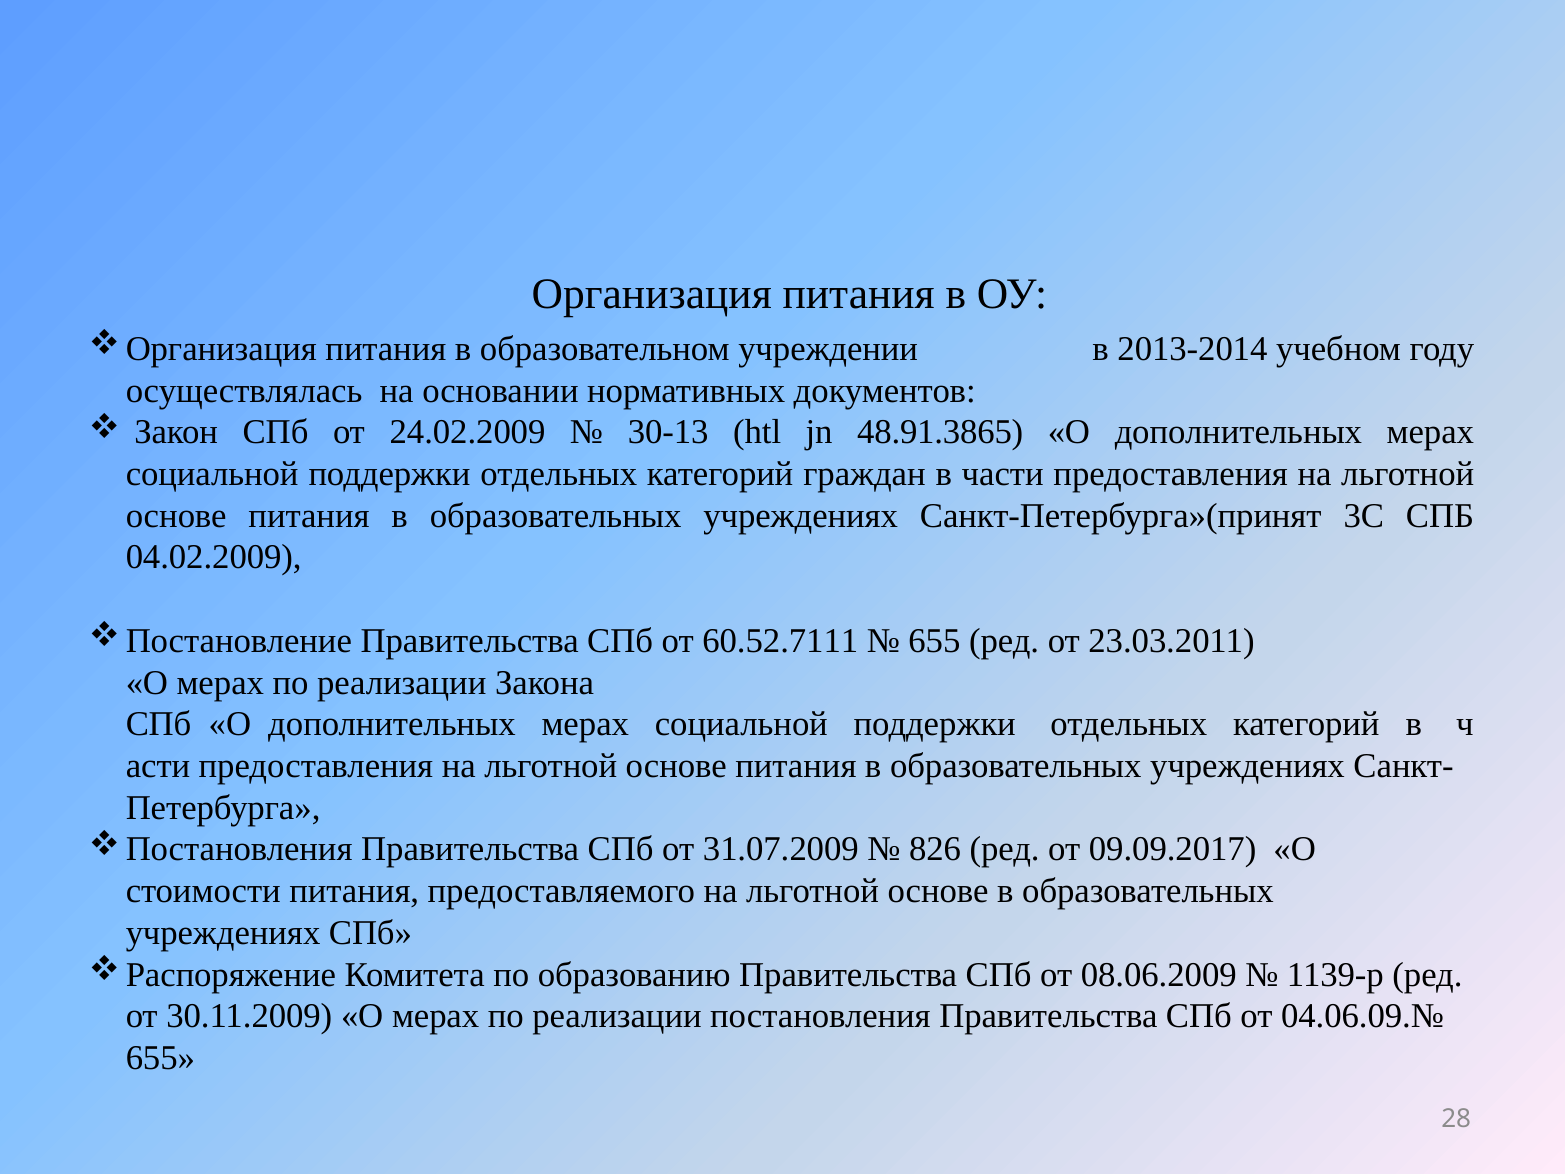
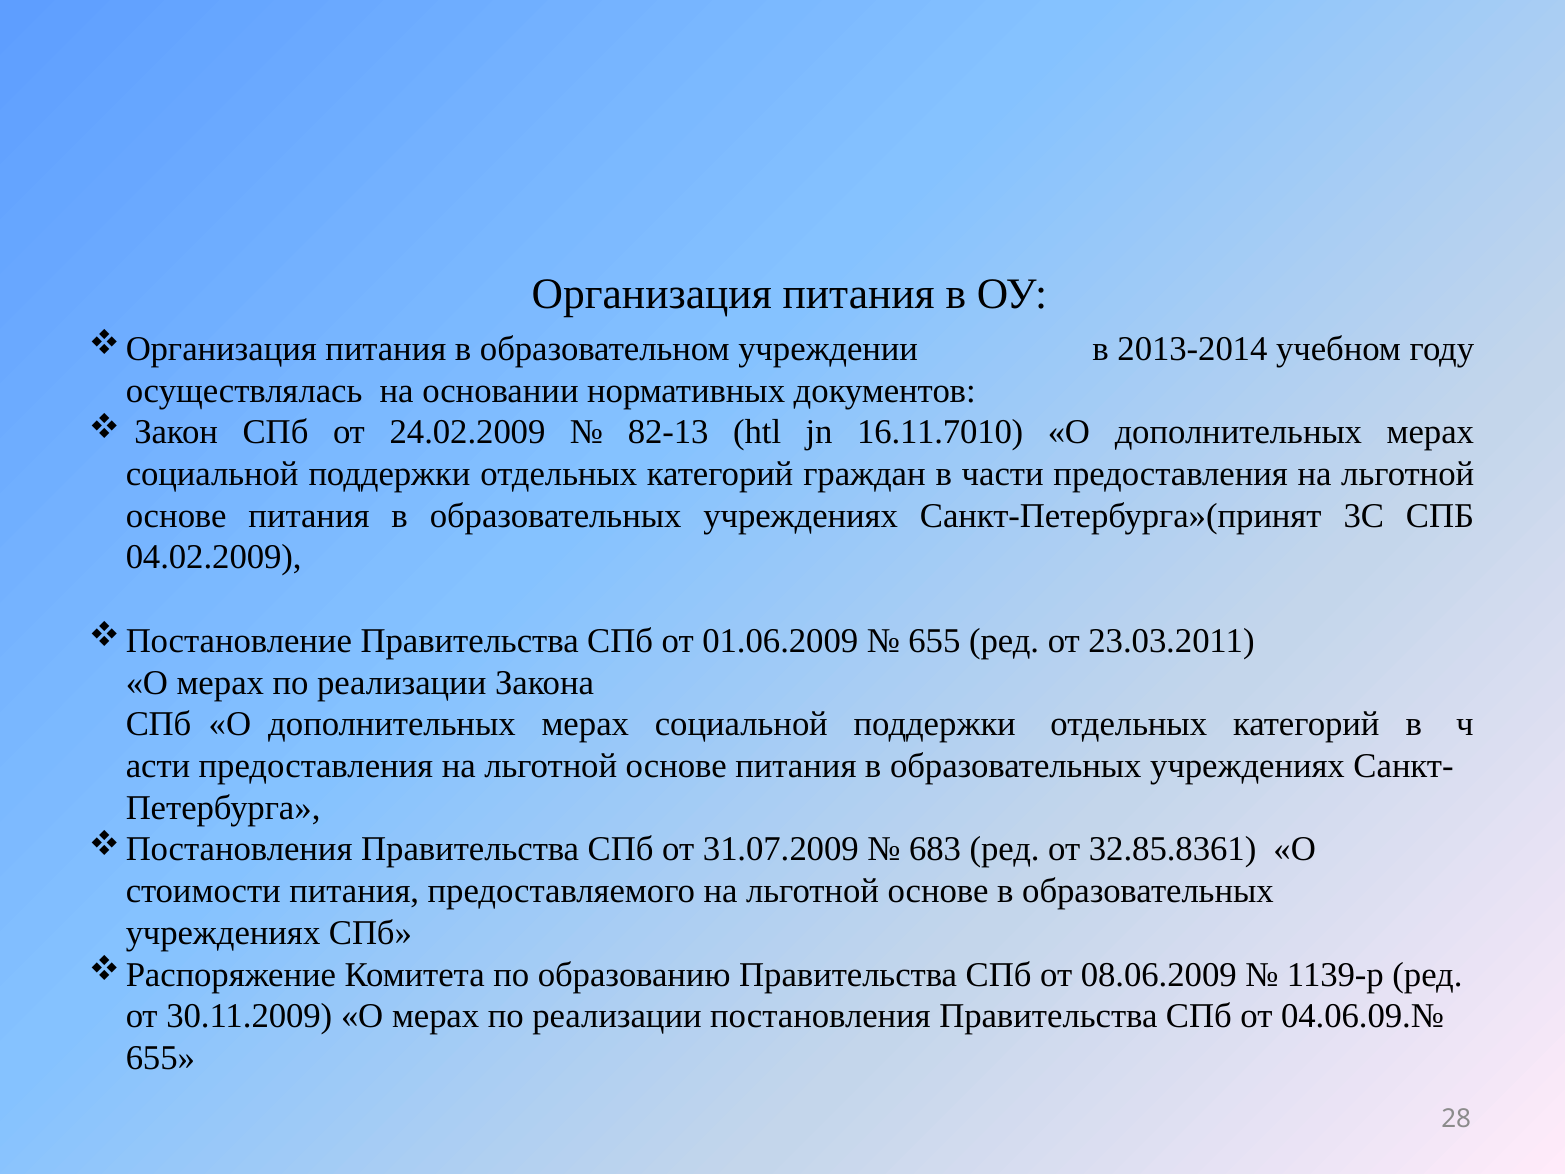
30-13: 30-13 -> 82-13 (668, 432)
48.91.3865: 48.91.3865 -> 16.11.7010 (940, 432)
60.52.7111: 60.52.7111 -> 01.06.2009 (780, 641)
826: 826 -> 683 (935, 849)
09.09.2017: 09.09.2017 -> 32.85.8361 (1173, 849)
